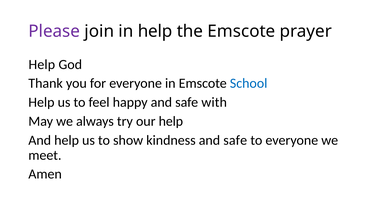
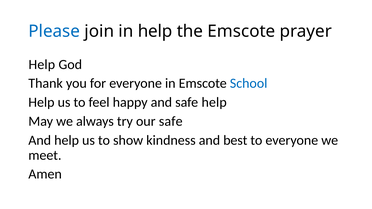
Please colour: purple -> blue (54, 31)
safe with: with -> help (214, 102)
our help: help -> safe (171, 121)
kindness and safe: safe -> best (235, 140)
